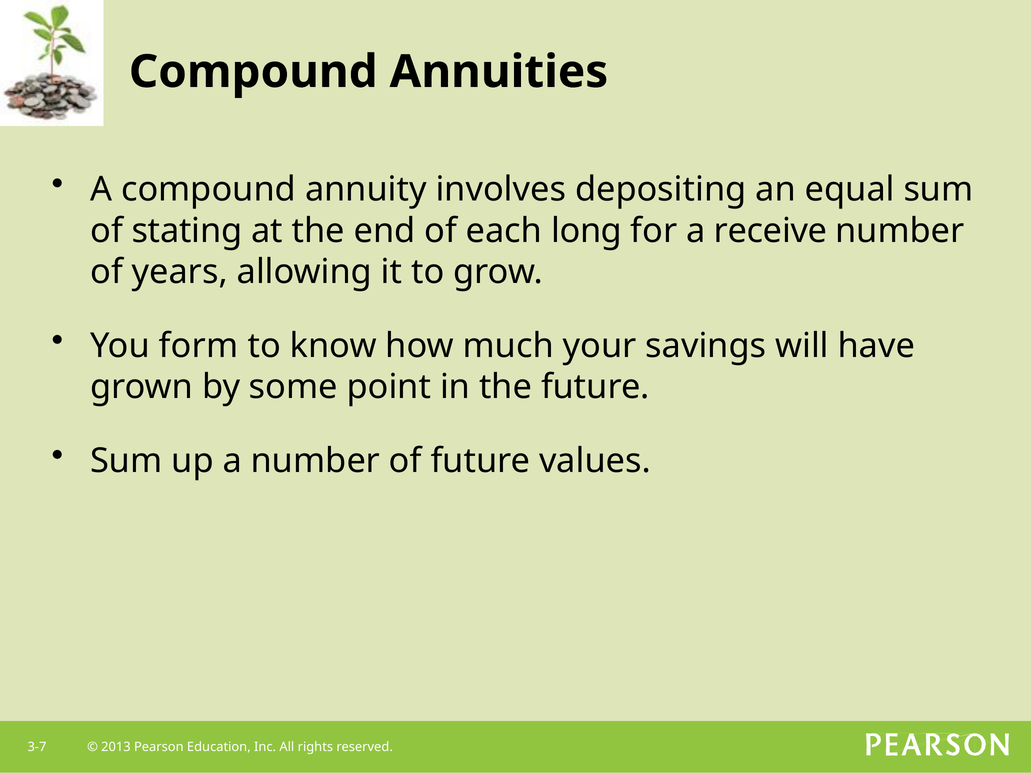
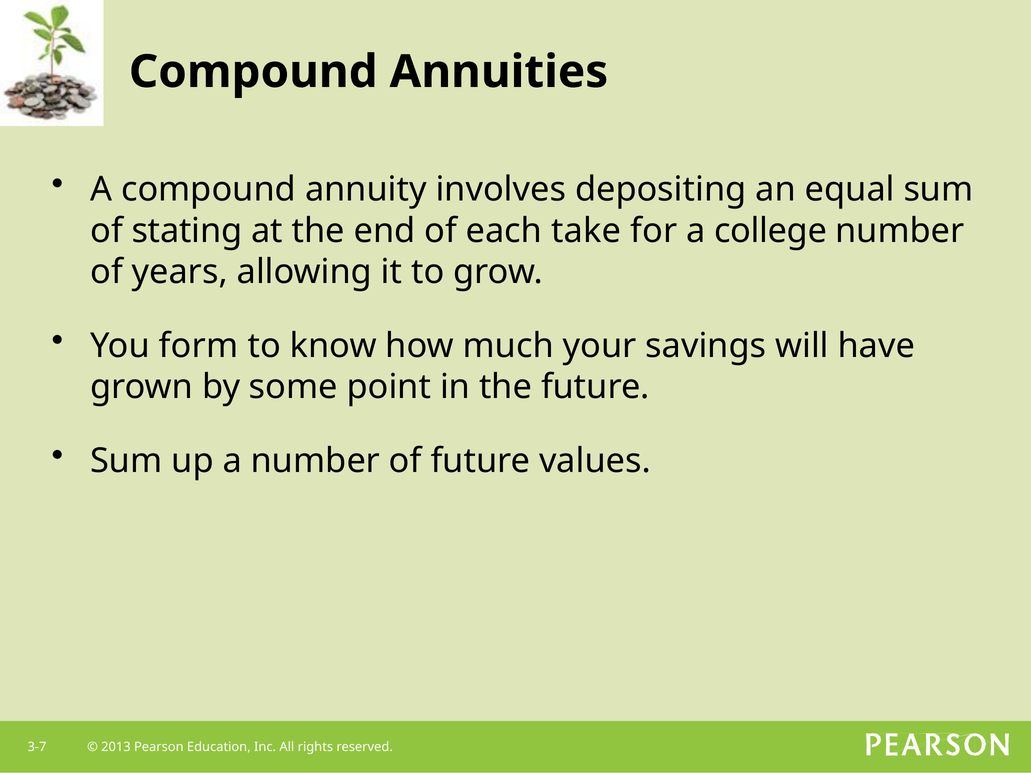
long: long -> take (586, 231)
receive: receive -> college (771, 231)
